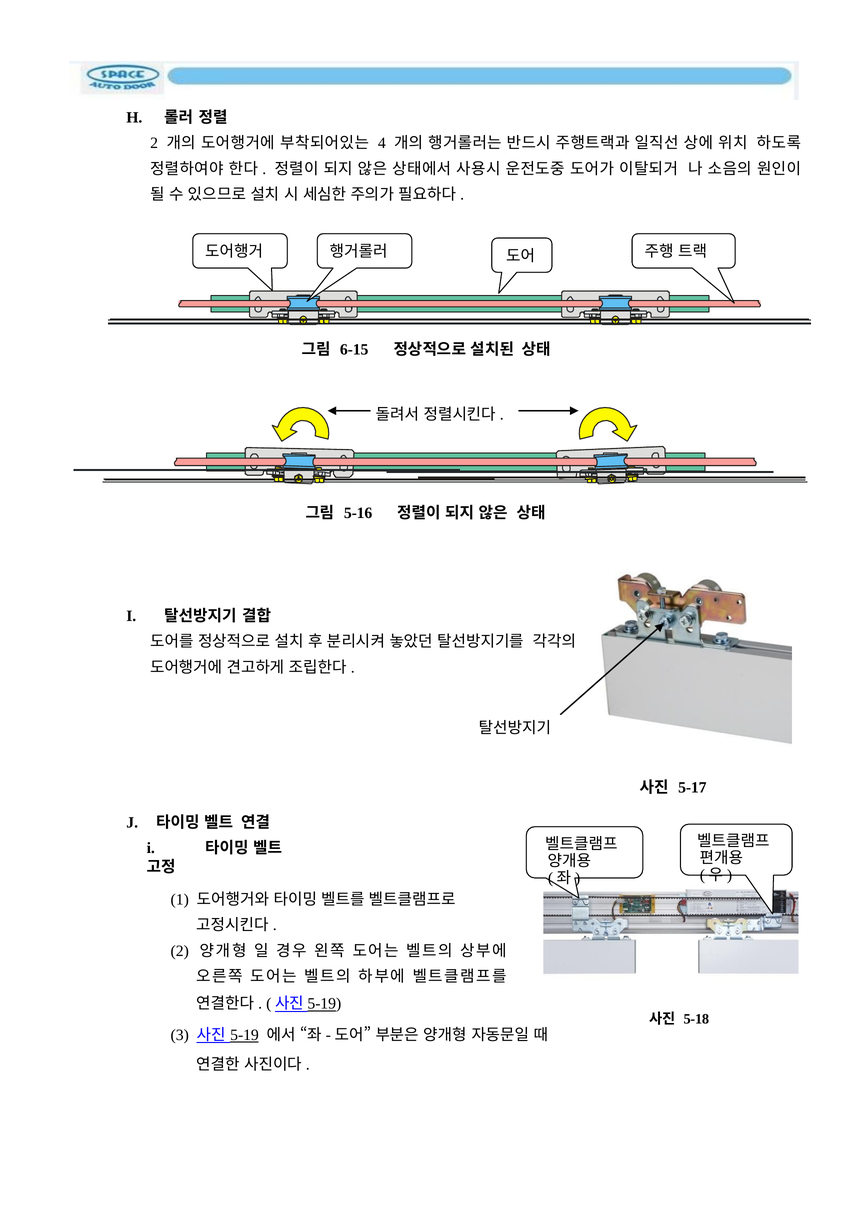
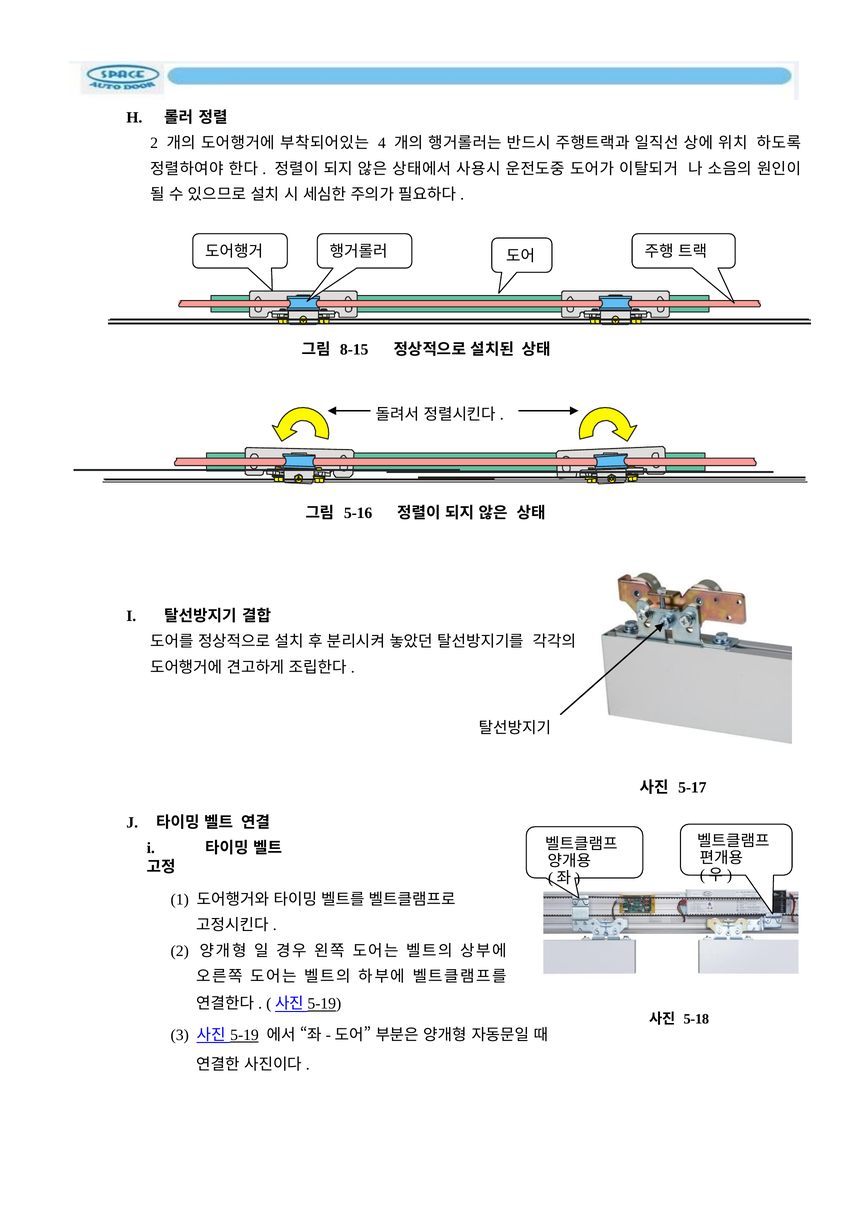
6-15: 6-15 -> 8-15 (354, 349)
